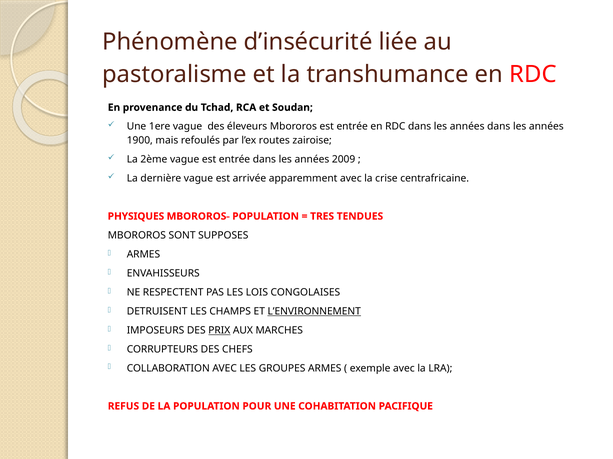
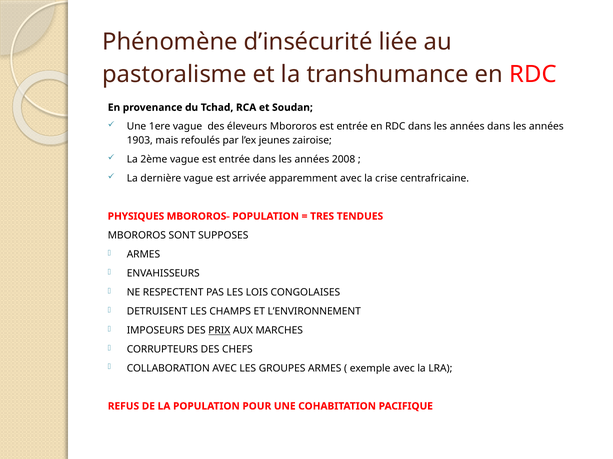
1900: 1900 -> 1903 (140, 141)
routes: routes -> jeunes (274, 141)
2009: 2009 -> 2008 (344, 160)
L’ENVIRONNEMENT underline: present -> none (314, 312)
